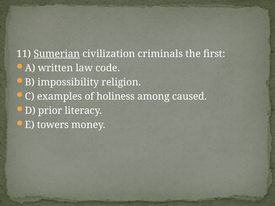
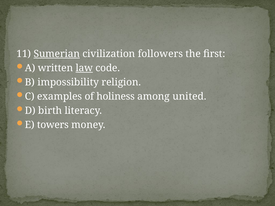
criminals: criminals -> followers (160, 54)
law underline: none -> present (84, 68)
caused: caused -> united (189, 96)
prior: prior -> birth (50, 111)
